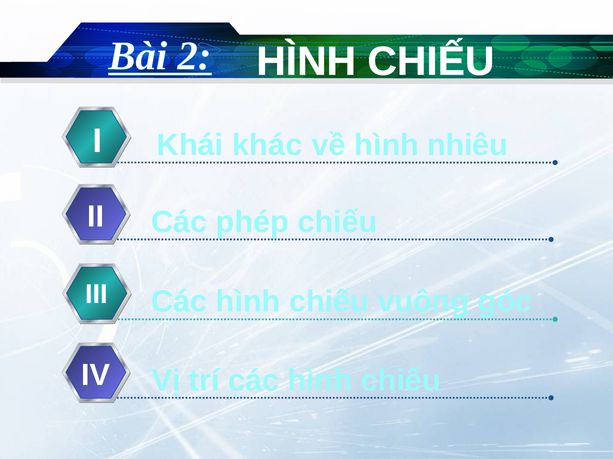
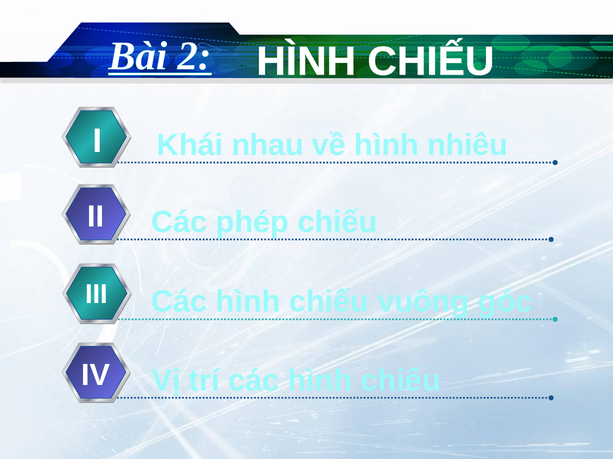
khác: khác -> nhau (268, 145)
